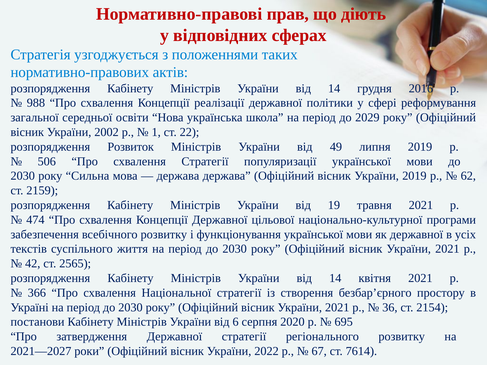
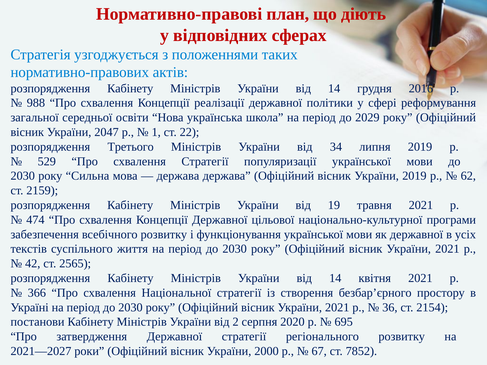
прав: прав -> план (288, 14)
2002: 2002 -> 2047 (107, 132)
Розвиток: Розвиток -> Третього (131, 147)
49: 49 -> 34 (336, 147)
506: 506 -> 529 (47, 161)
6: 6 -> 2 (236, 322)
2022: 2022 -> 2000 (267, 351)
7614: 7614 -> 7852 (361, 351)
